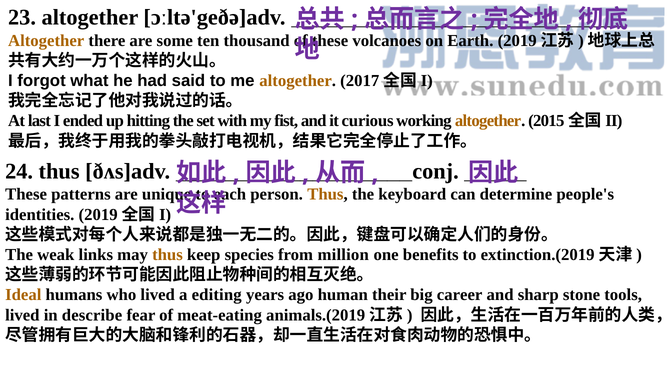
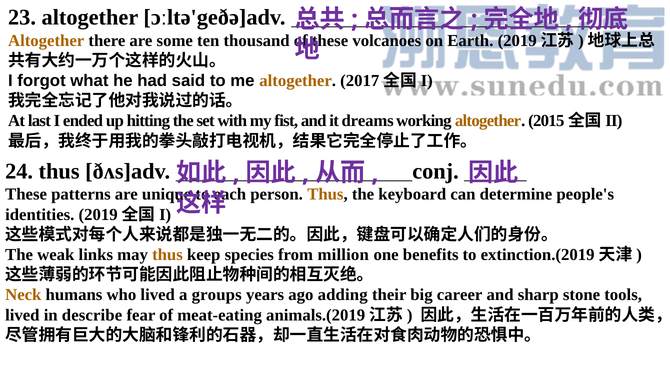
curious: curious -> dreams (368, 121)
Ideal: Ideal -> Neck (23, 295)
editing: editing -> groups (217, 295)
human: human -> adding (343, 295)
